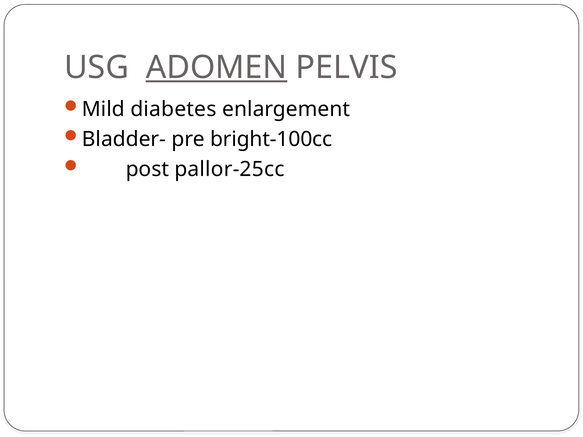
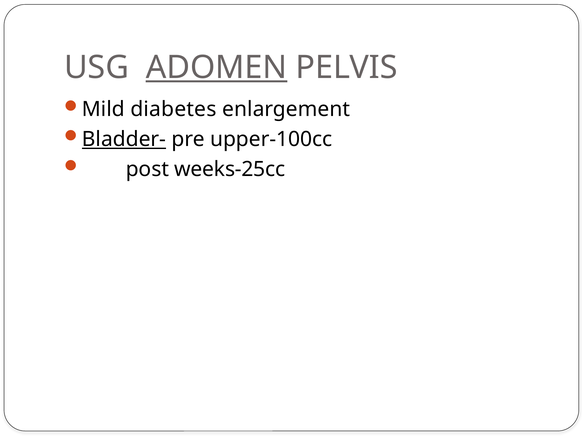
Bladder- underline: none -> present (124, 139)
bright-100cc: bright-100cc -> upper-100cc (271, 139)
pallor-25cc: pallor-25cc -> weeks-25cc (230, 169)
